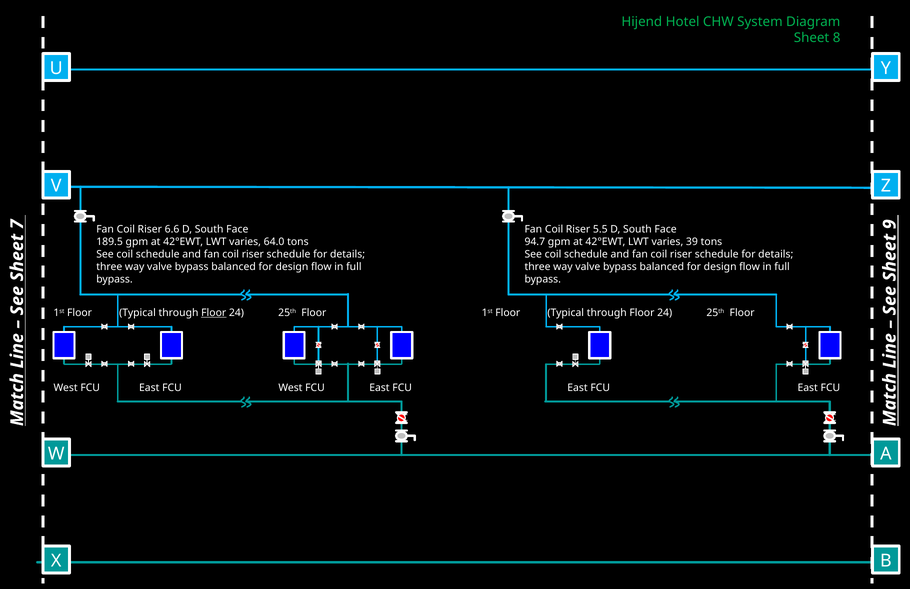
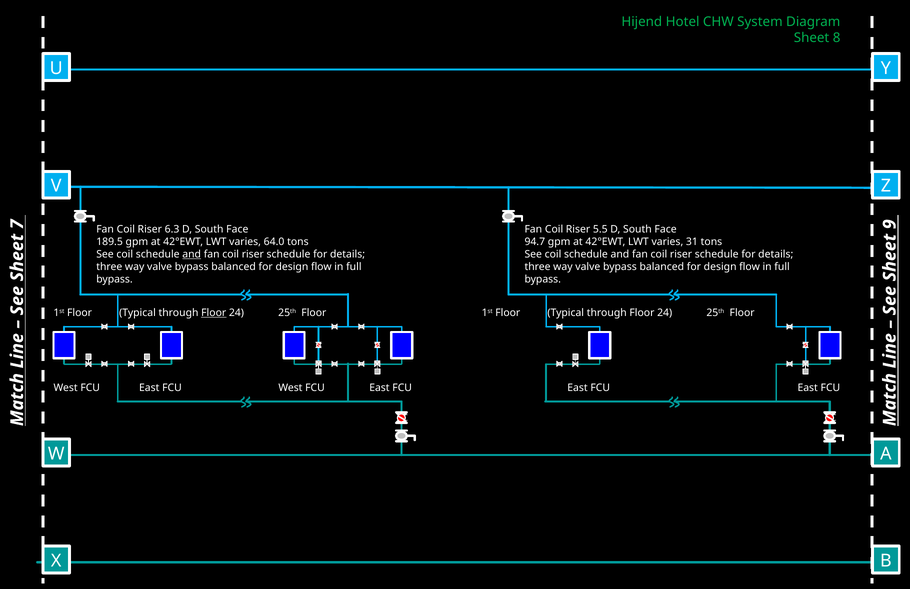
6.6: 6.6 -> 6.3 (172, 229)
39: 39 -> 31 (692, 242)
and underline: none -> present (192, 254)
